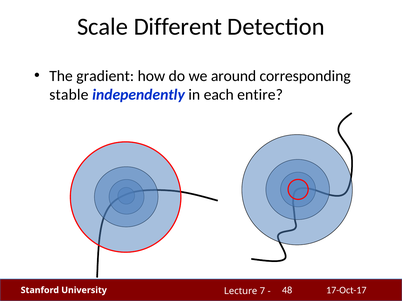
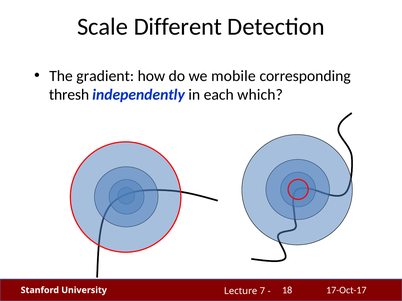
around: around -> mobile (233, 76)
stable: stable -> thresh (69, 95)
entire: entire -> which (260, 95)
48: 48 -> 18 (287, 291)
